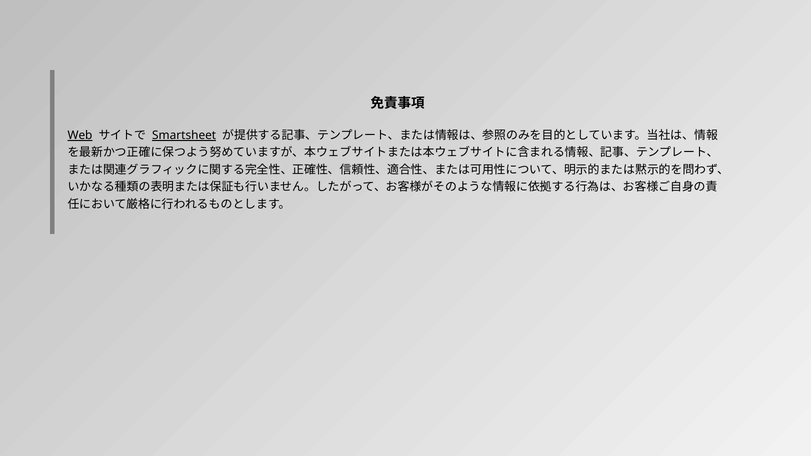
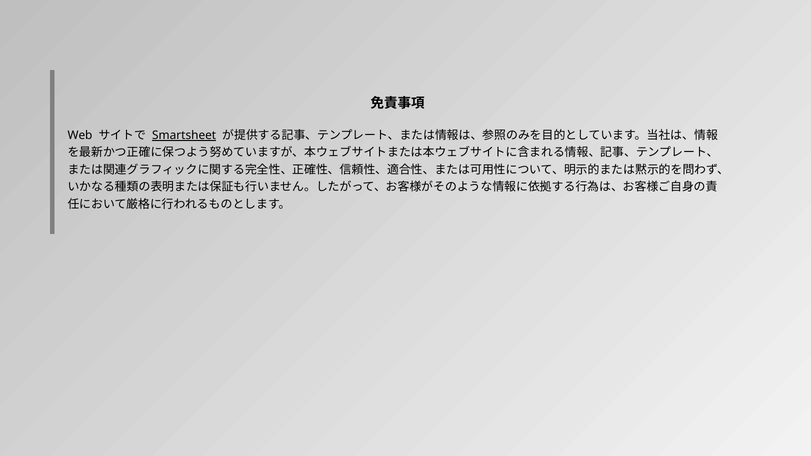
Web underline: present -> none (80, 135)
